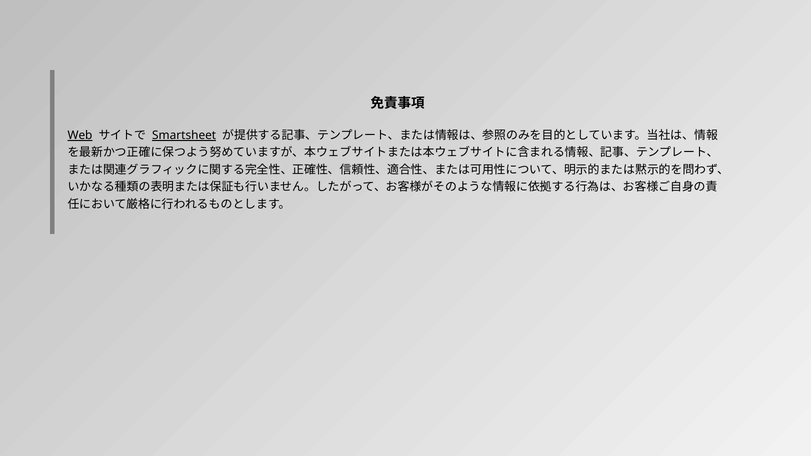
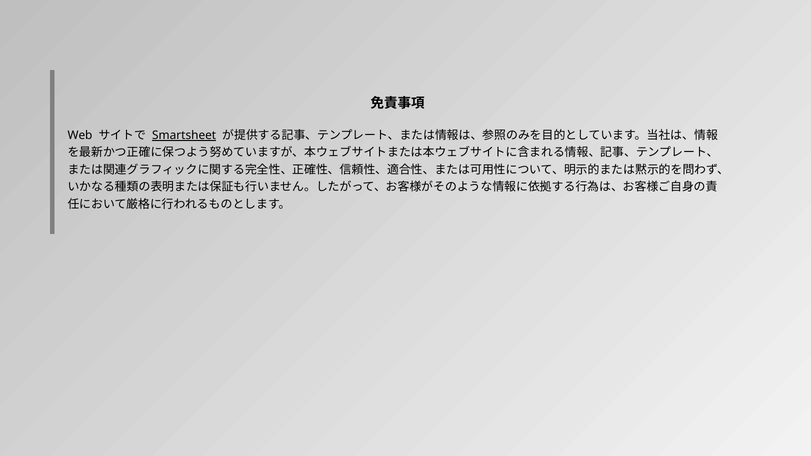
Web underline: present -> none (80, 135)
